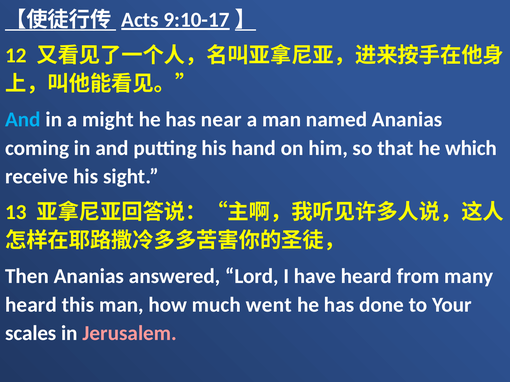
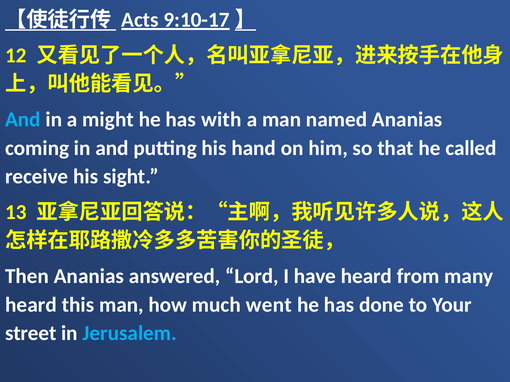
near: near -> with (221, 120)
which: which -> called (471, 148)
scales: scales -> street (31, 334)
Jerusalem colour: pink -> light blue (130, 334)
